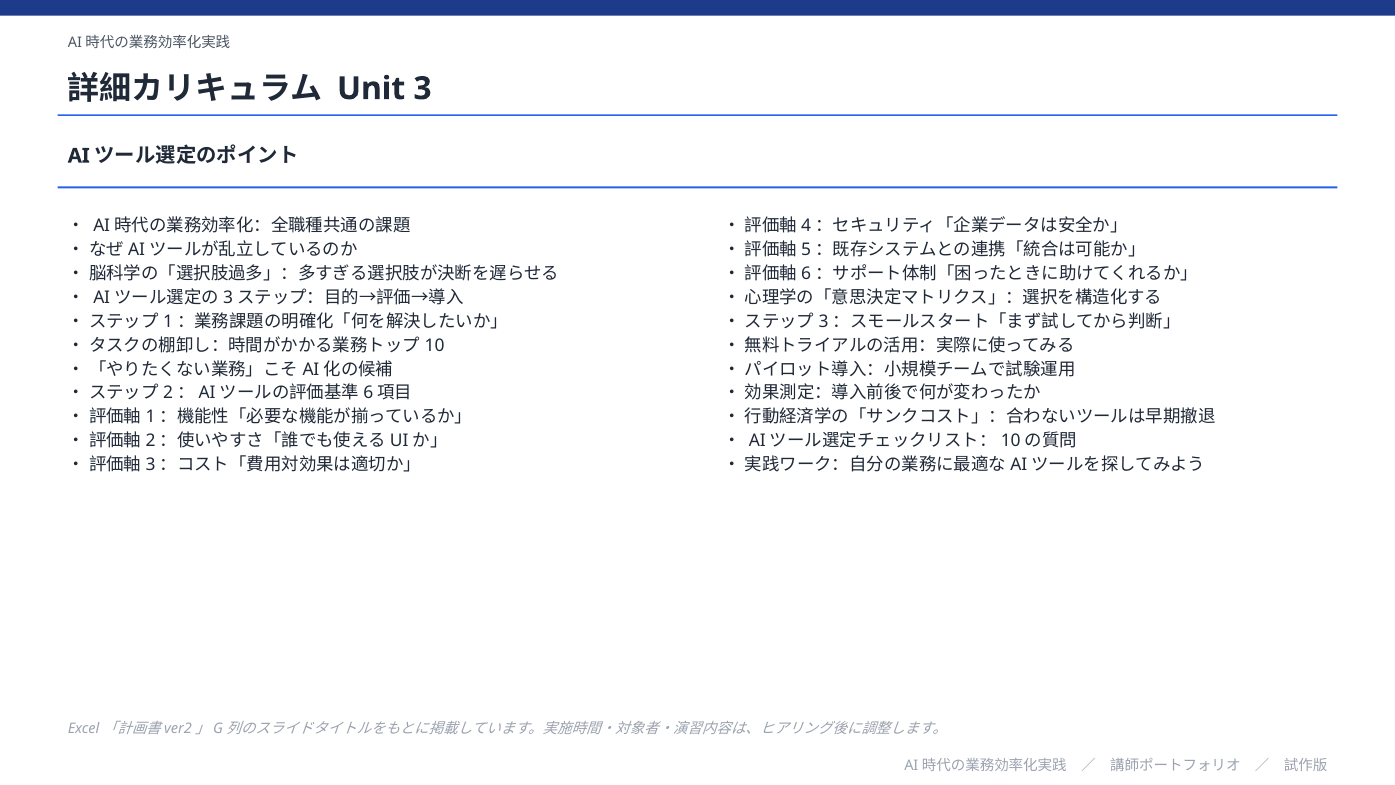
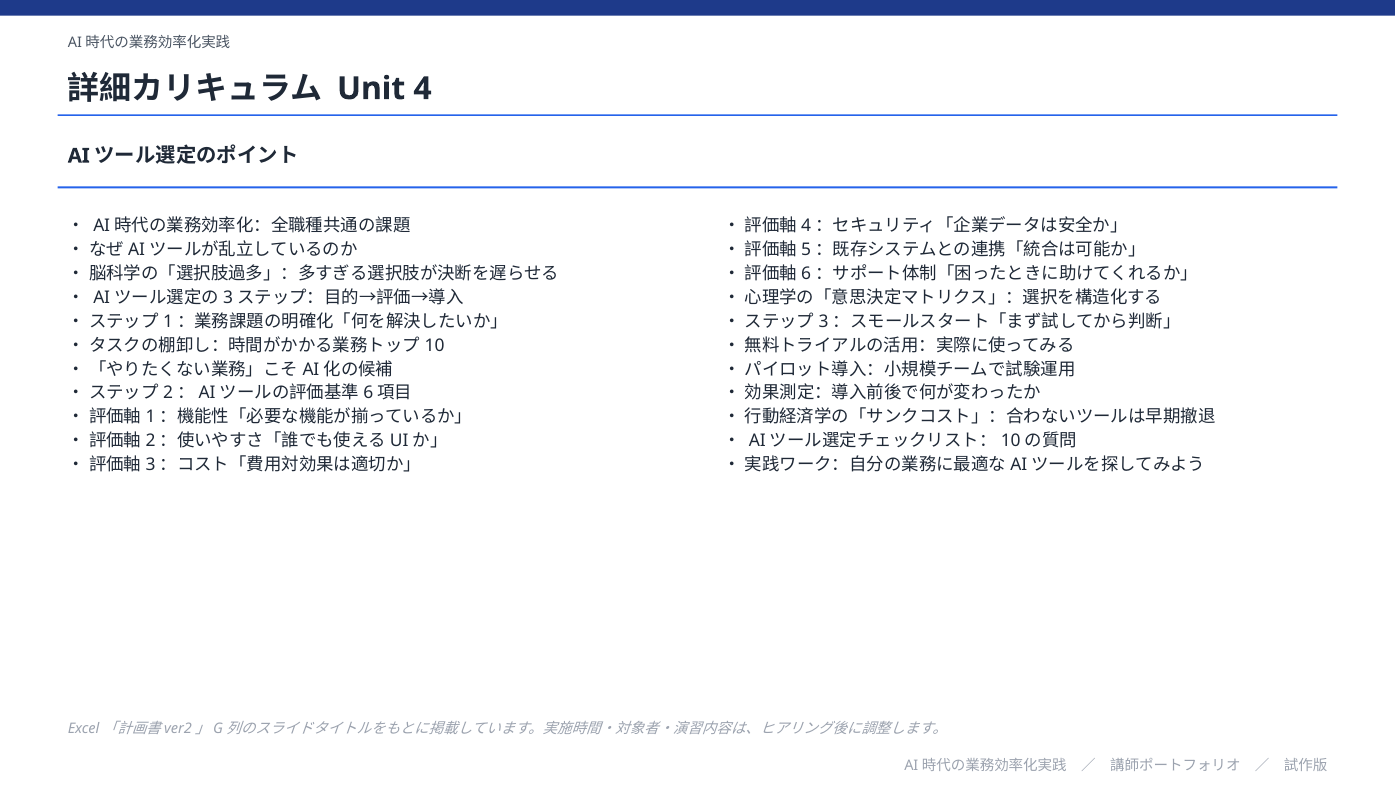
3: 3 -> 4 (423, 89)
